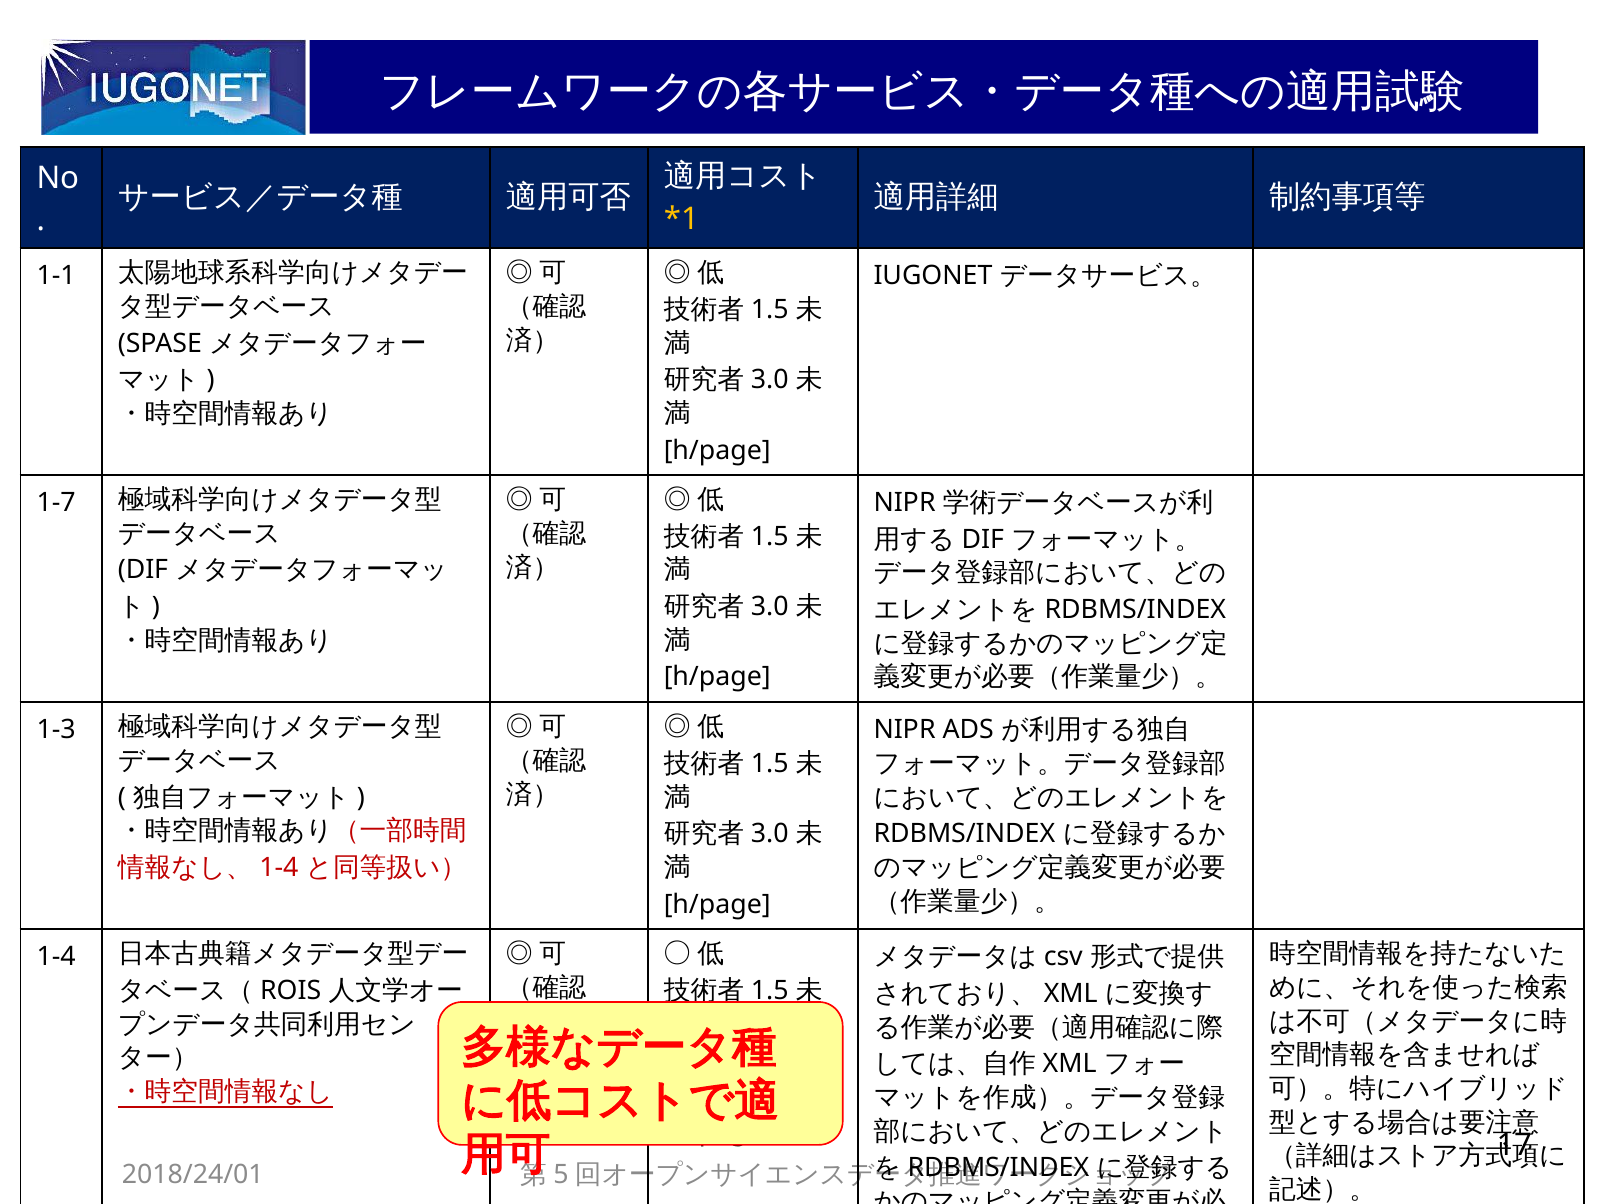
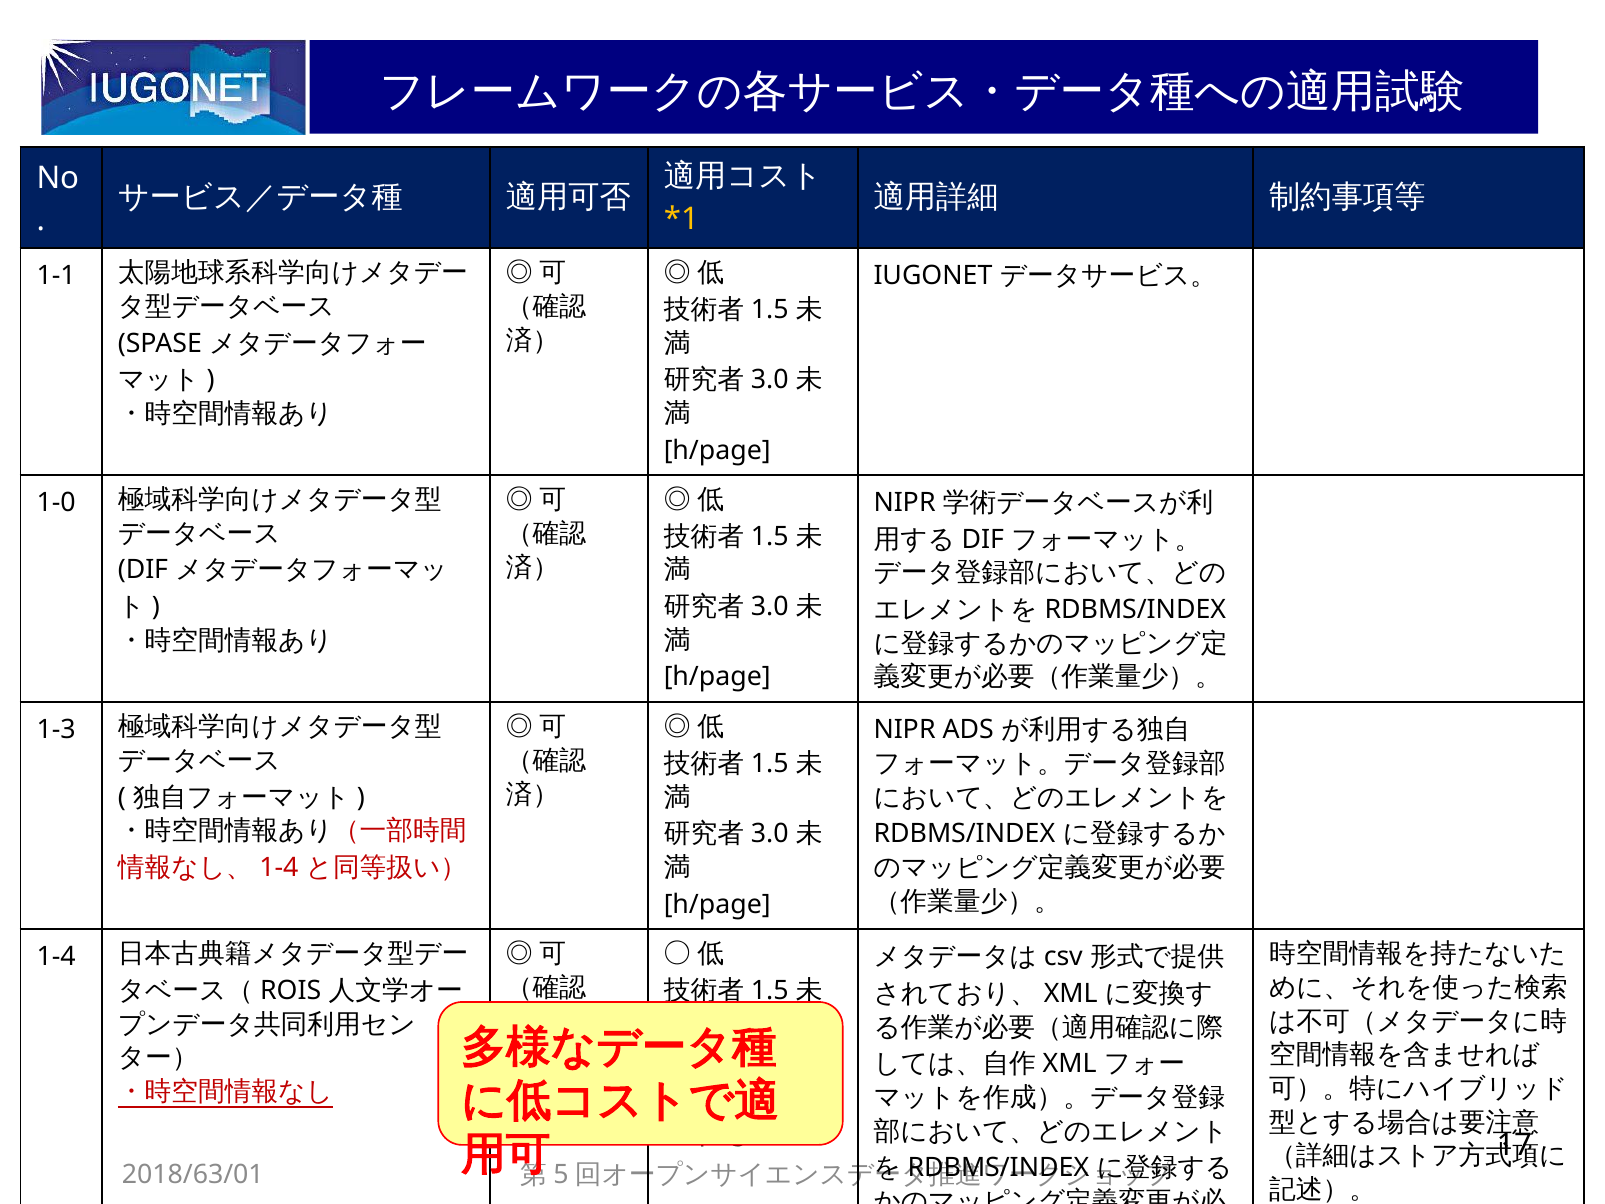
1-7: 1-7 -> 1-0 (56, 503)
2018/24/01: 2018/24/01 -> 2018/63/01 (193, 1175)
